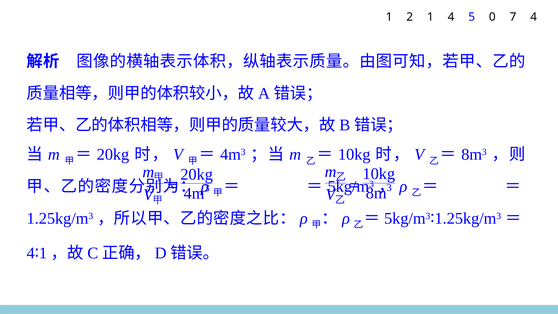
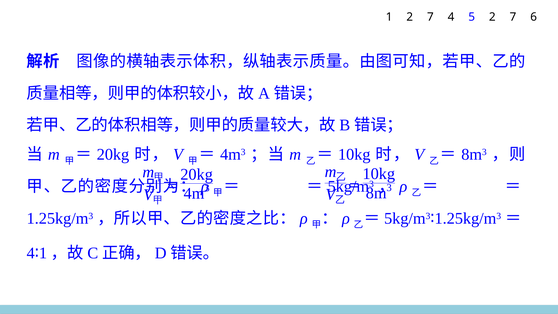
1 2 1: 1 -> 7 (430, 17)
5 0: 0 -> 2 (492, 17)
7 4: 4 -> 6 (534, 17)
